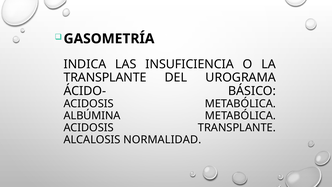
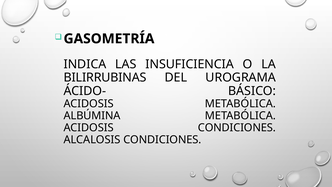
TRANSPLANTE: TRANSPLANTE -> BILIRRUBINAS (105, 78)
ACIDOSIS TRANSPLANTE: TRANSPLANTE -> CONDICIONES (237, 128)
ALCALOSIS NORMALIDAD: NORMALIDAD -> CONDICIONES (162, 140)
